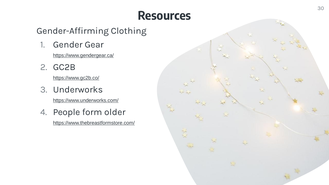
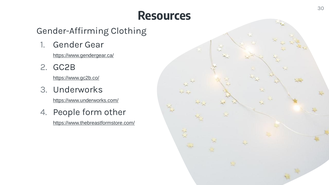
older: older -> other (115, 112)
